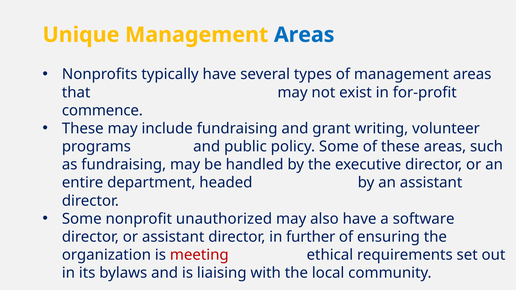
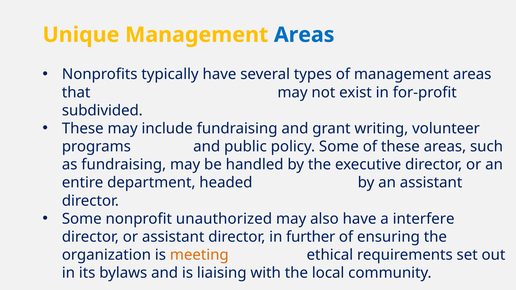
commence: commence -> subdivided (102, 111)
software: software -> interfere (424, 219)
meeting colour: red -> orange (199, 255)
